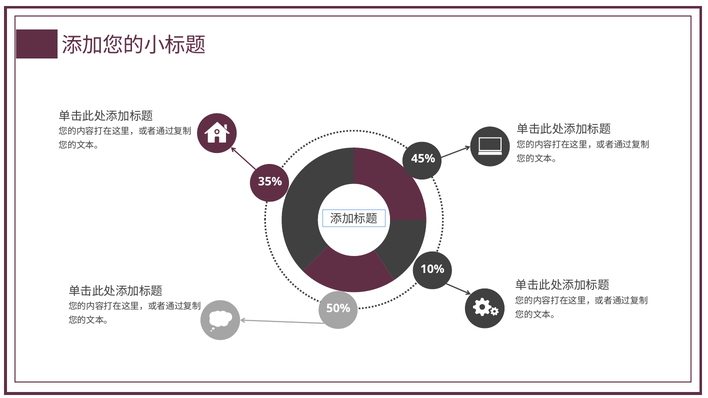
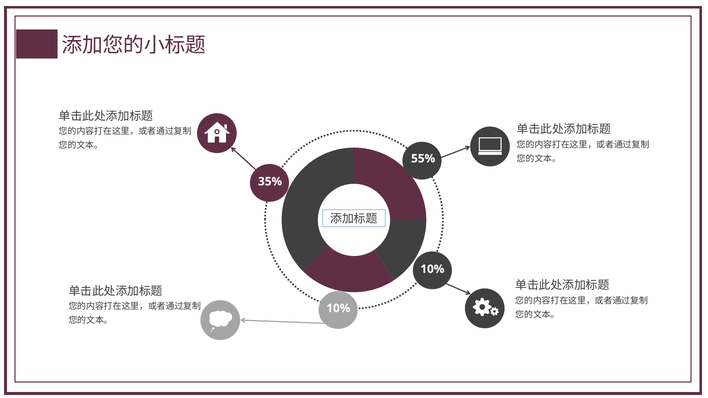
45%: 45% -> 55% (423, 159)
50%: 50% -> 10% (338, 308)
